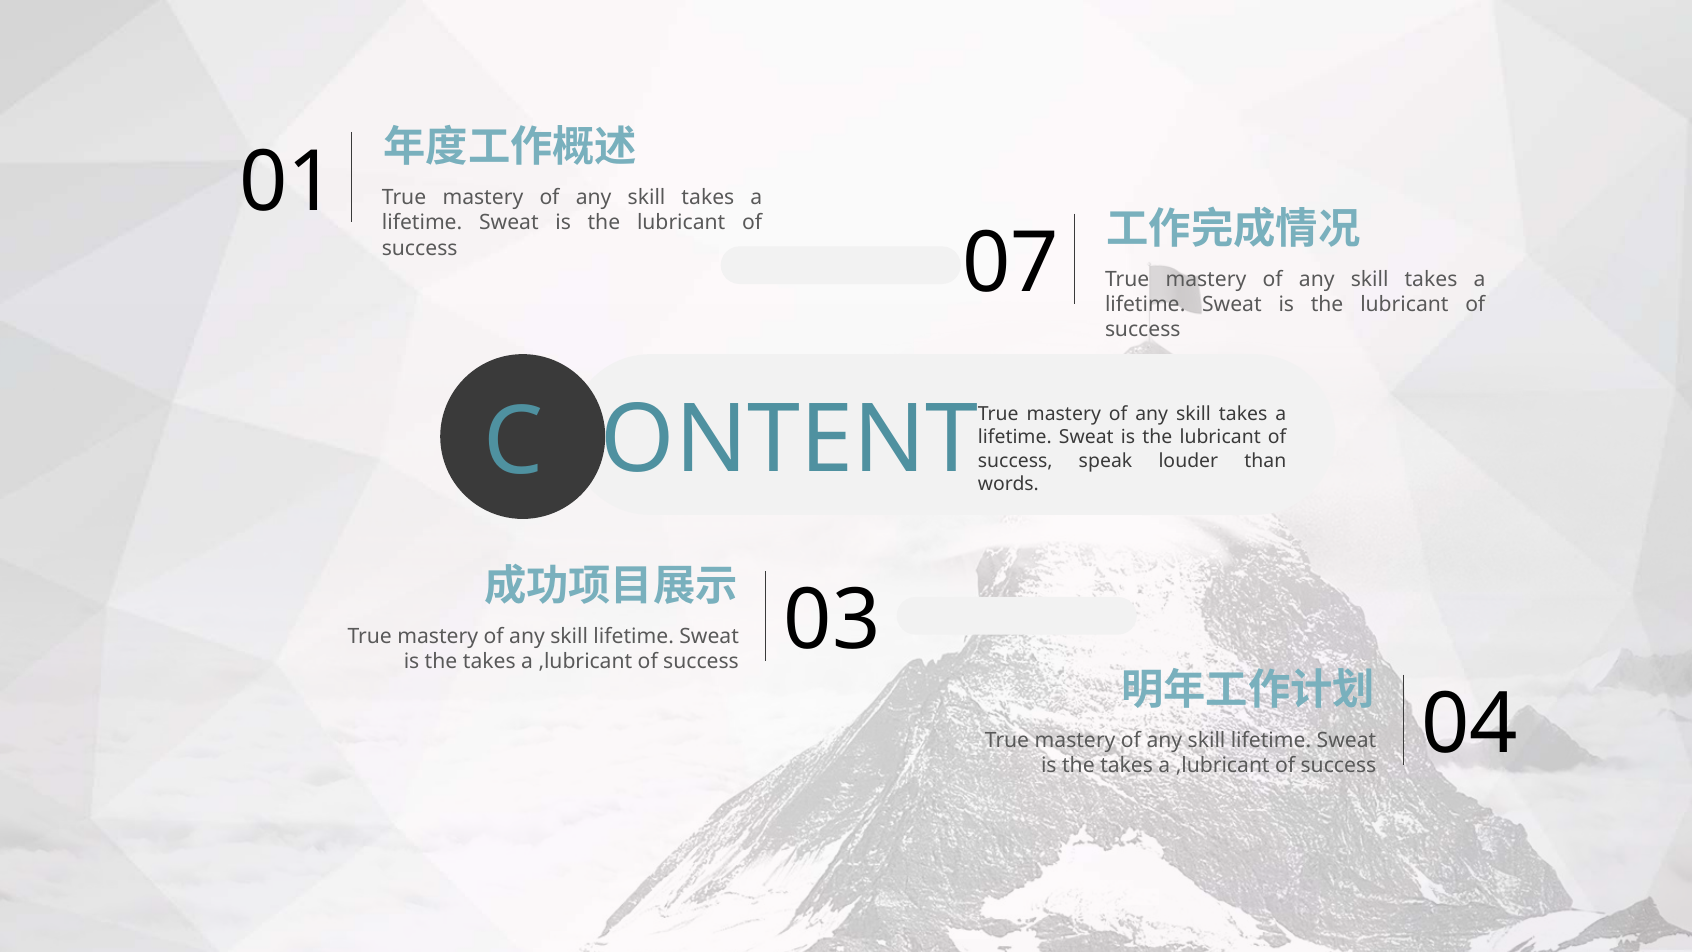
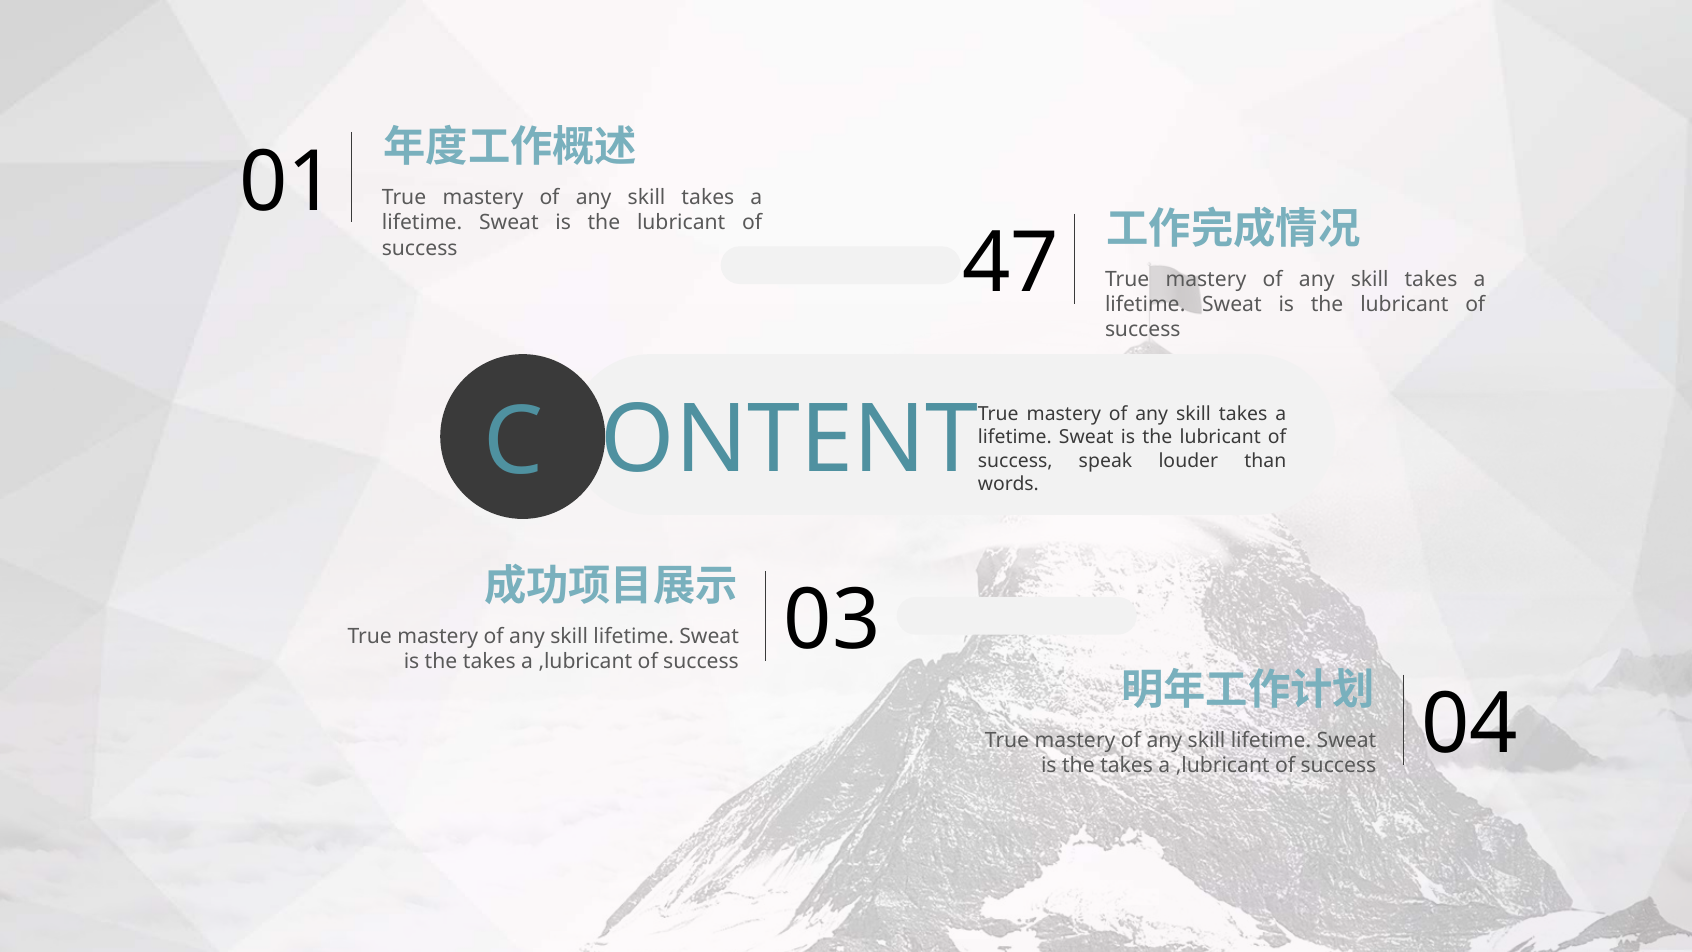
07: 07 -> 47 (1011, 264)
